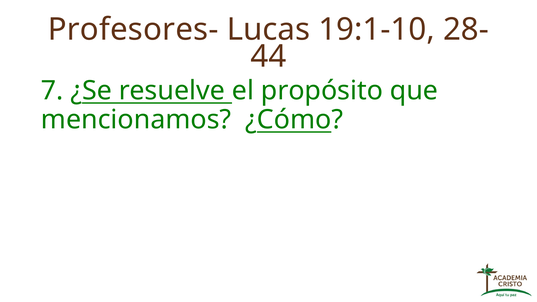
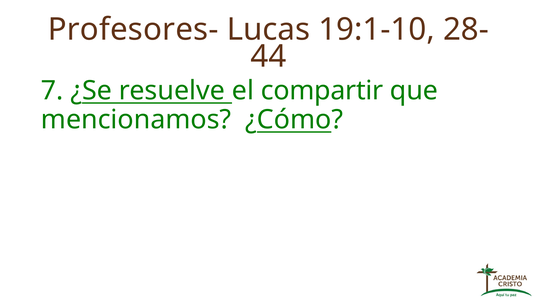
propósito: propósito -> compartir (322, 91)
